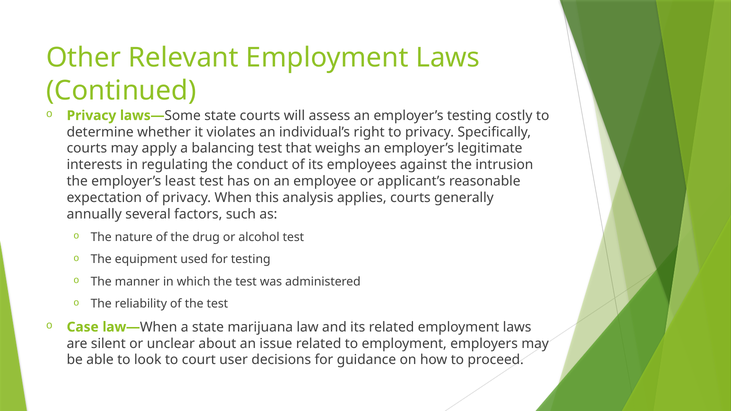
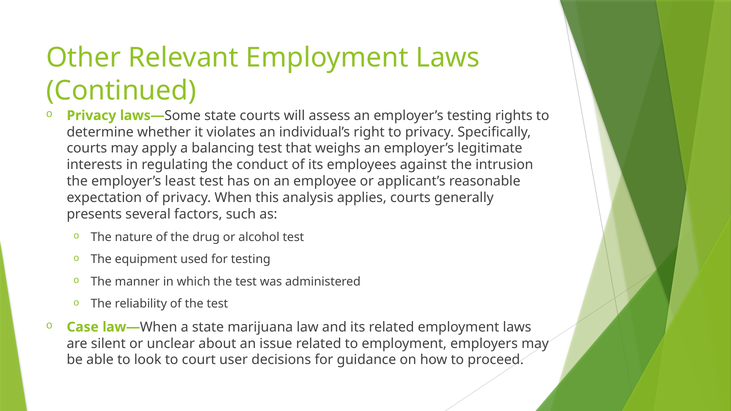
costly: costly -> rights (514, 116)
annually: annually -> presents (94, 214)
